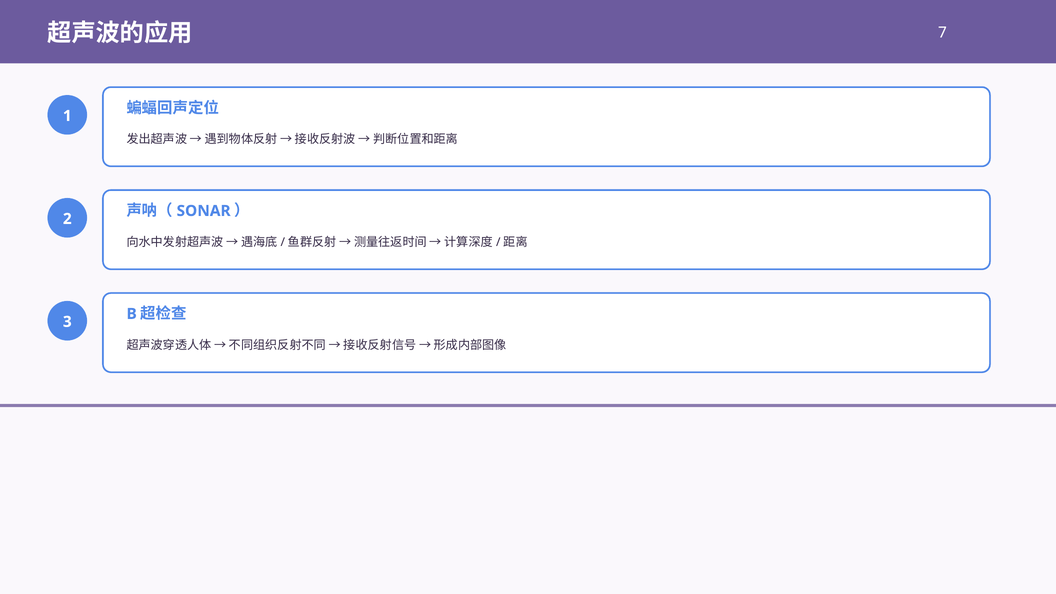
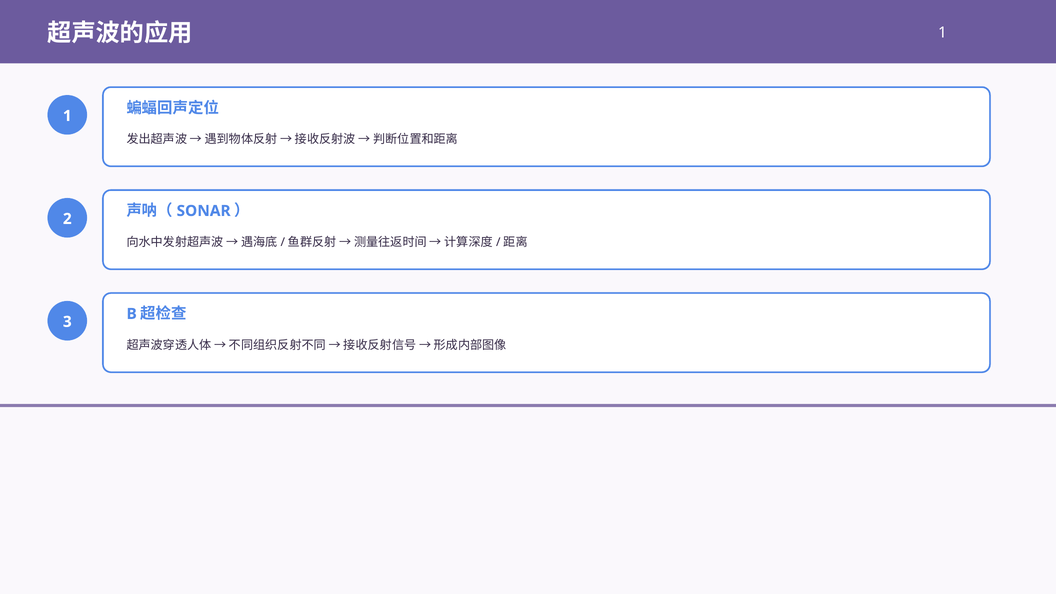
7: 7 -> 1 (942, 33)
